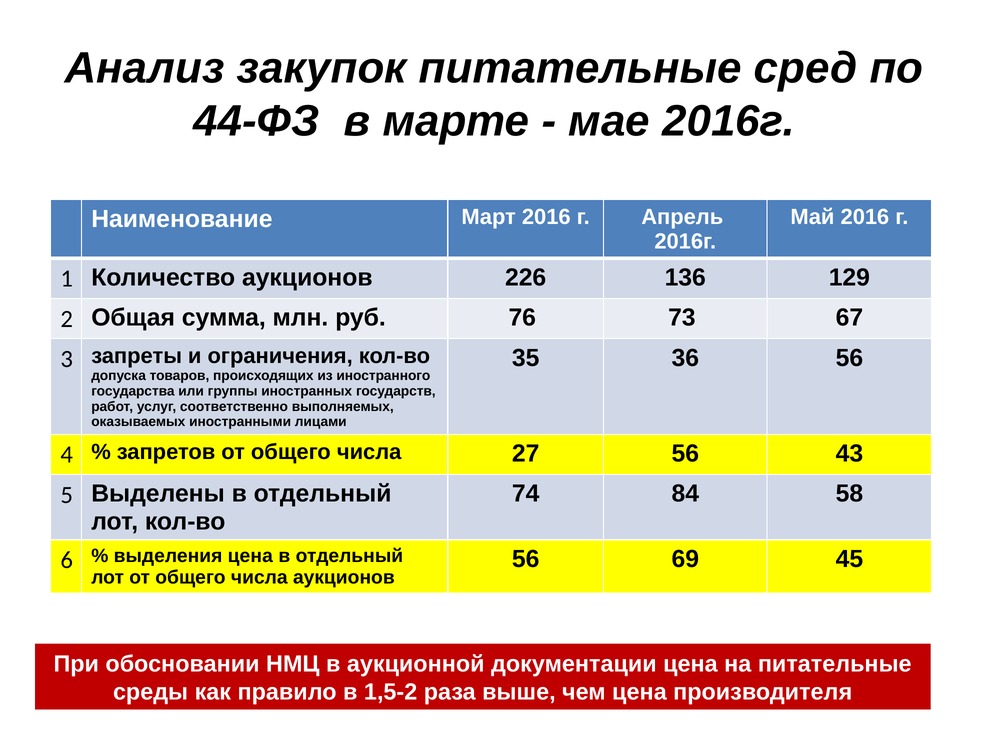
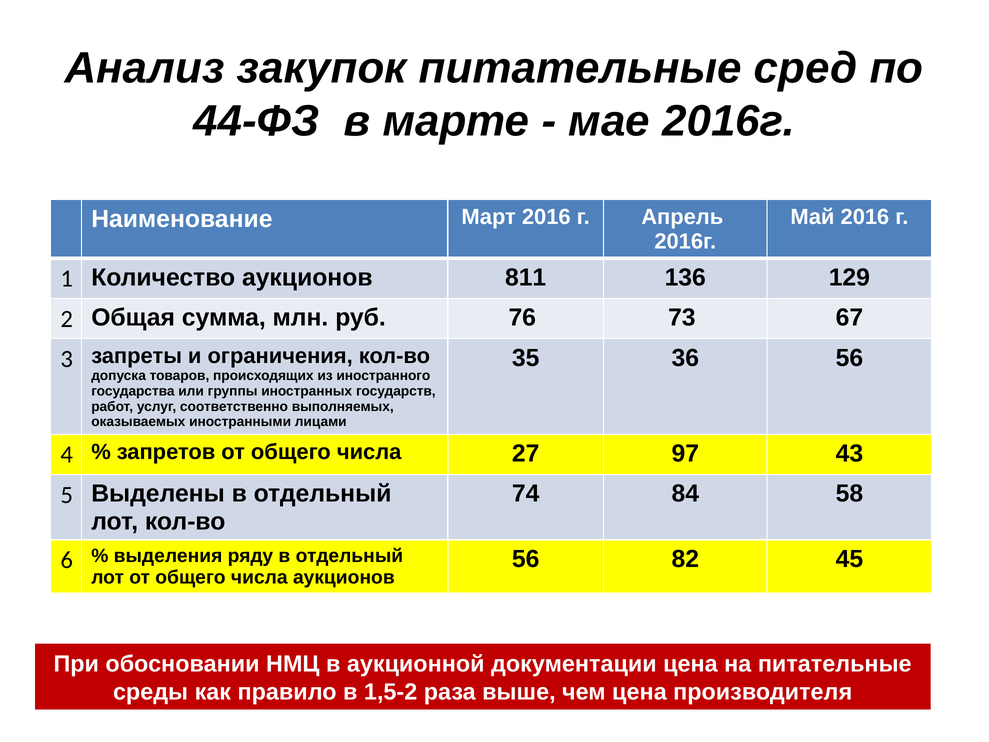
226: 226 -> 811 (526, 278)
27 56: 56 -> 97 (685, 453)
69: 69 -> 82 (685, 559)
выделения цена: цена -> ряду (250, 556)
